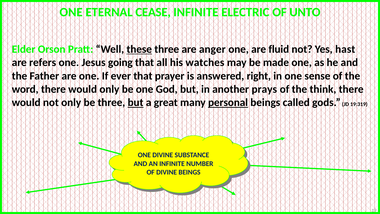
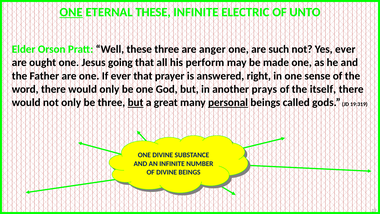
ONE underline: none -> present (71, 12)
ETERNAL CEASE: CEASE -> THESE (153, 12)
these underline: present -> none (139, 49)
fluid: fluid -> such (279, 49)
Yes hast: hast -> ever (345, 49)
refers: refers -> ought (43, 62)
watches: watches -> perform (205, 62)
think: think -> itself (323, 89)
